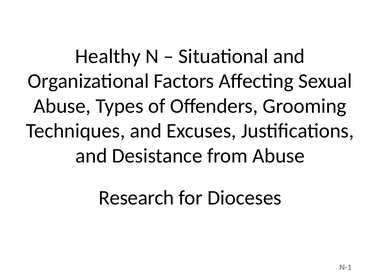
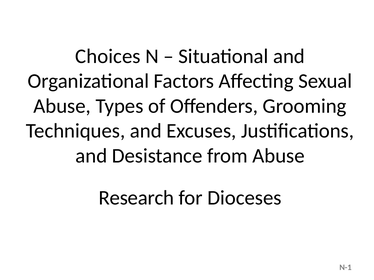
Healthy: Healthy -> Choices (108, 56)
